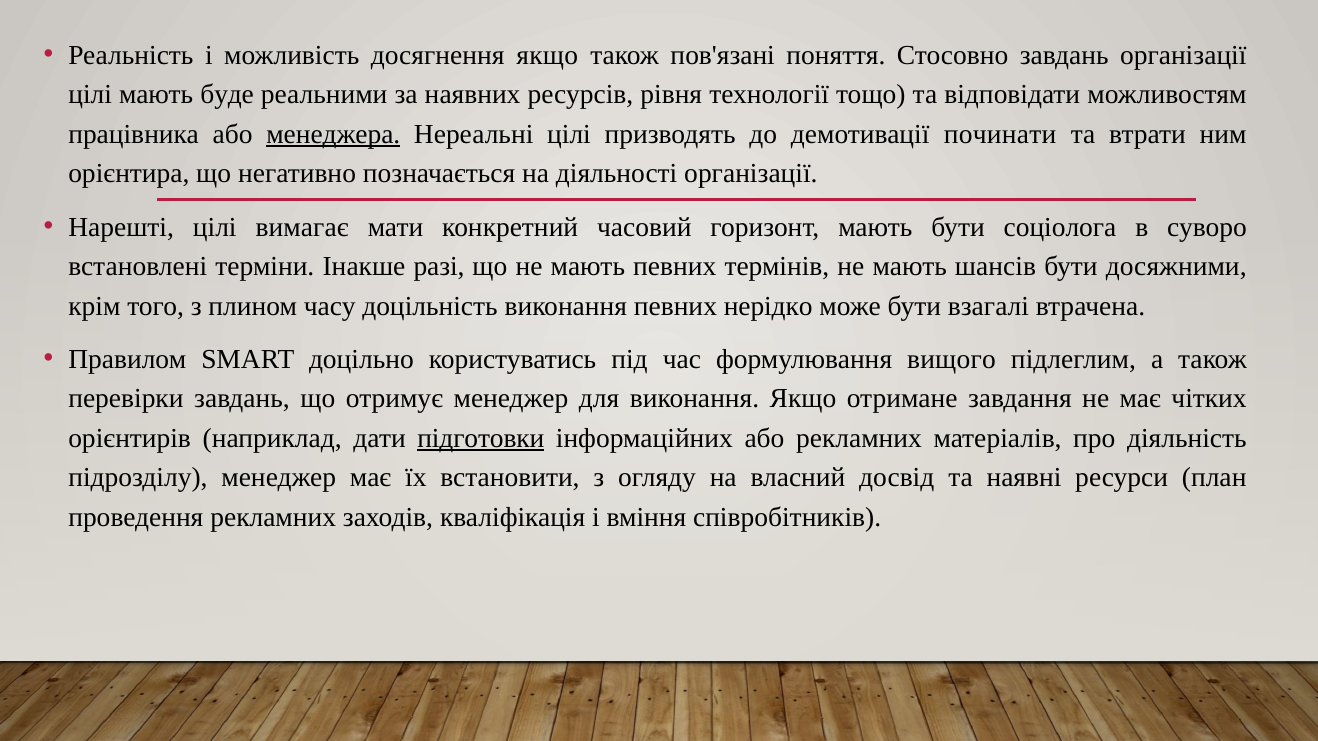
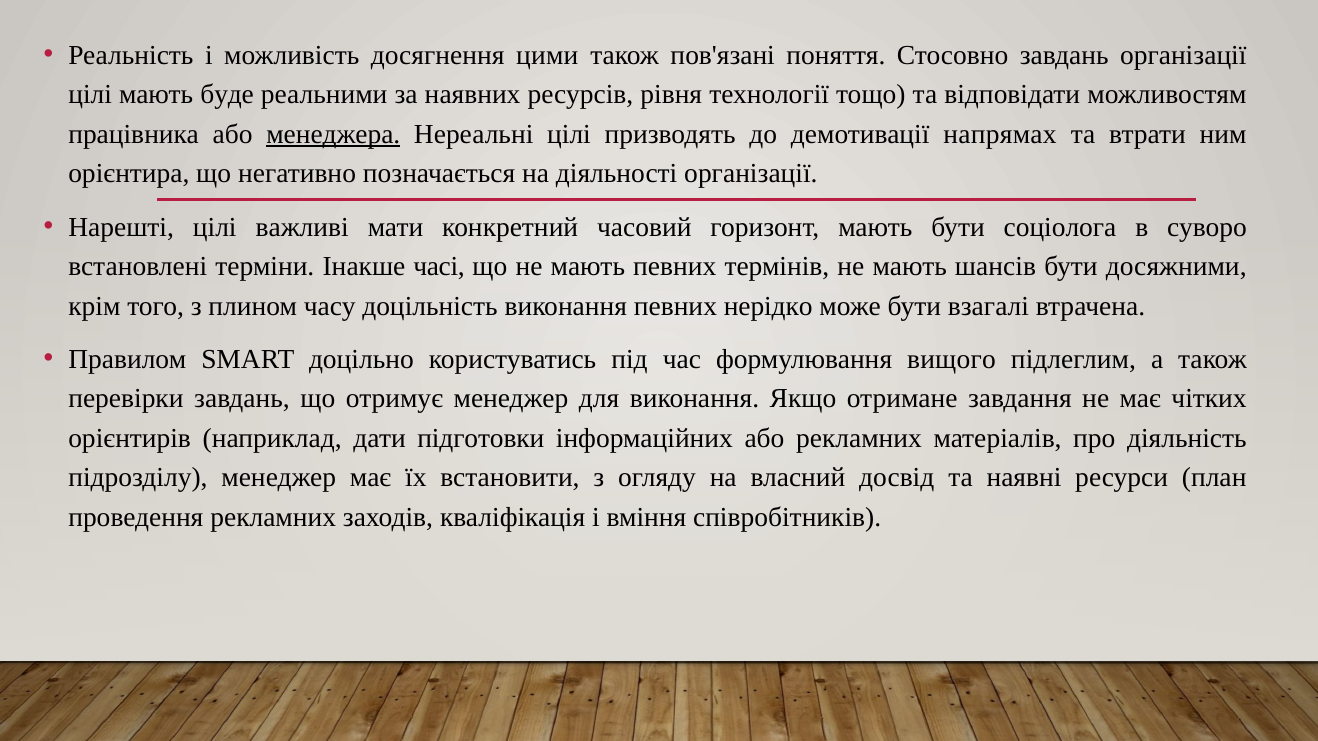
досягнення якщо: якщо -> цими (547, 55)
починати: починати -> напрямах (1000, 134)
вимагає: вимагає -> важливі (302, 227)
разі: разі -> часі (439, 267)
підготовки underline: present -> none (481, 439)
